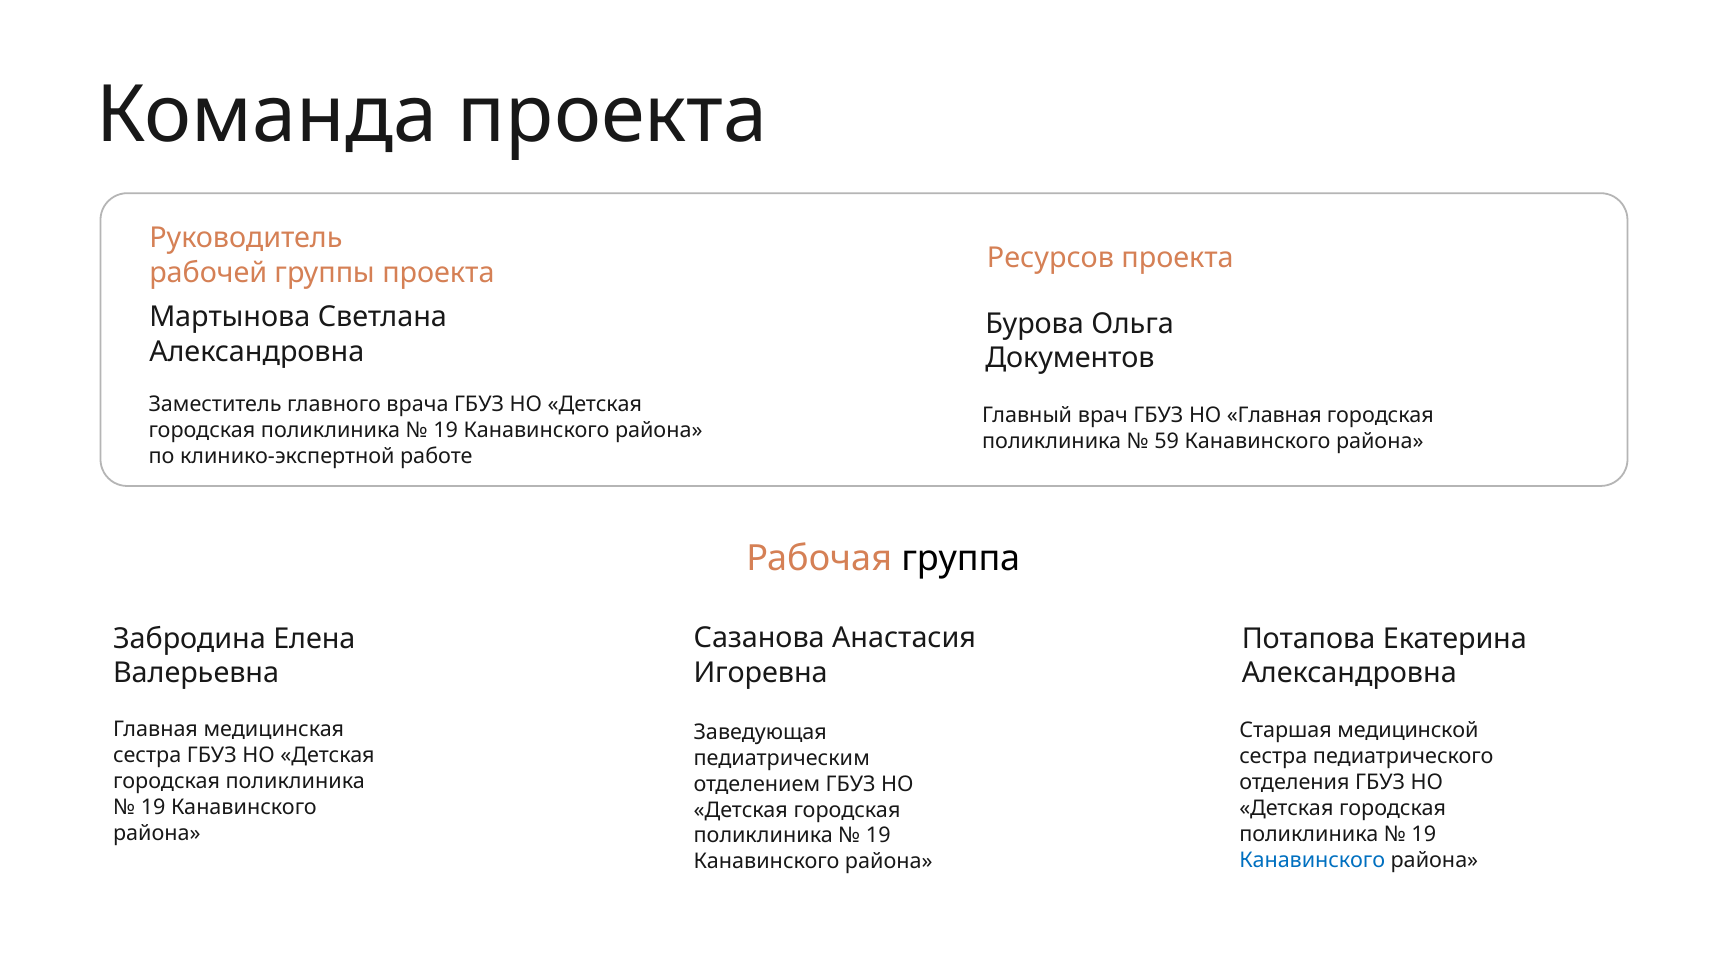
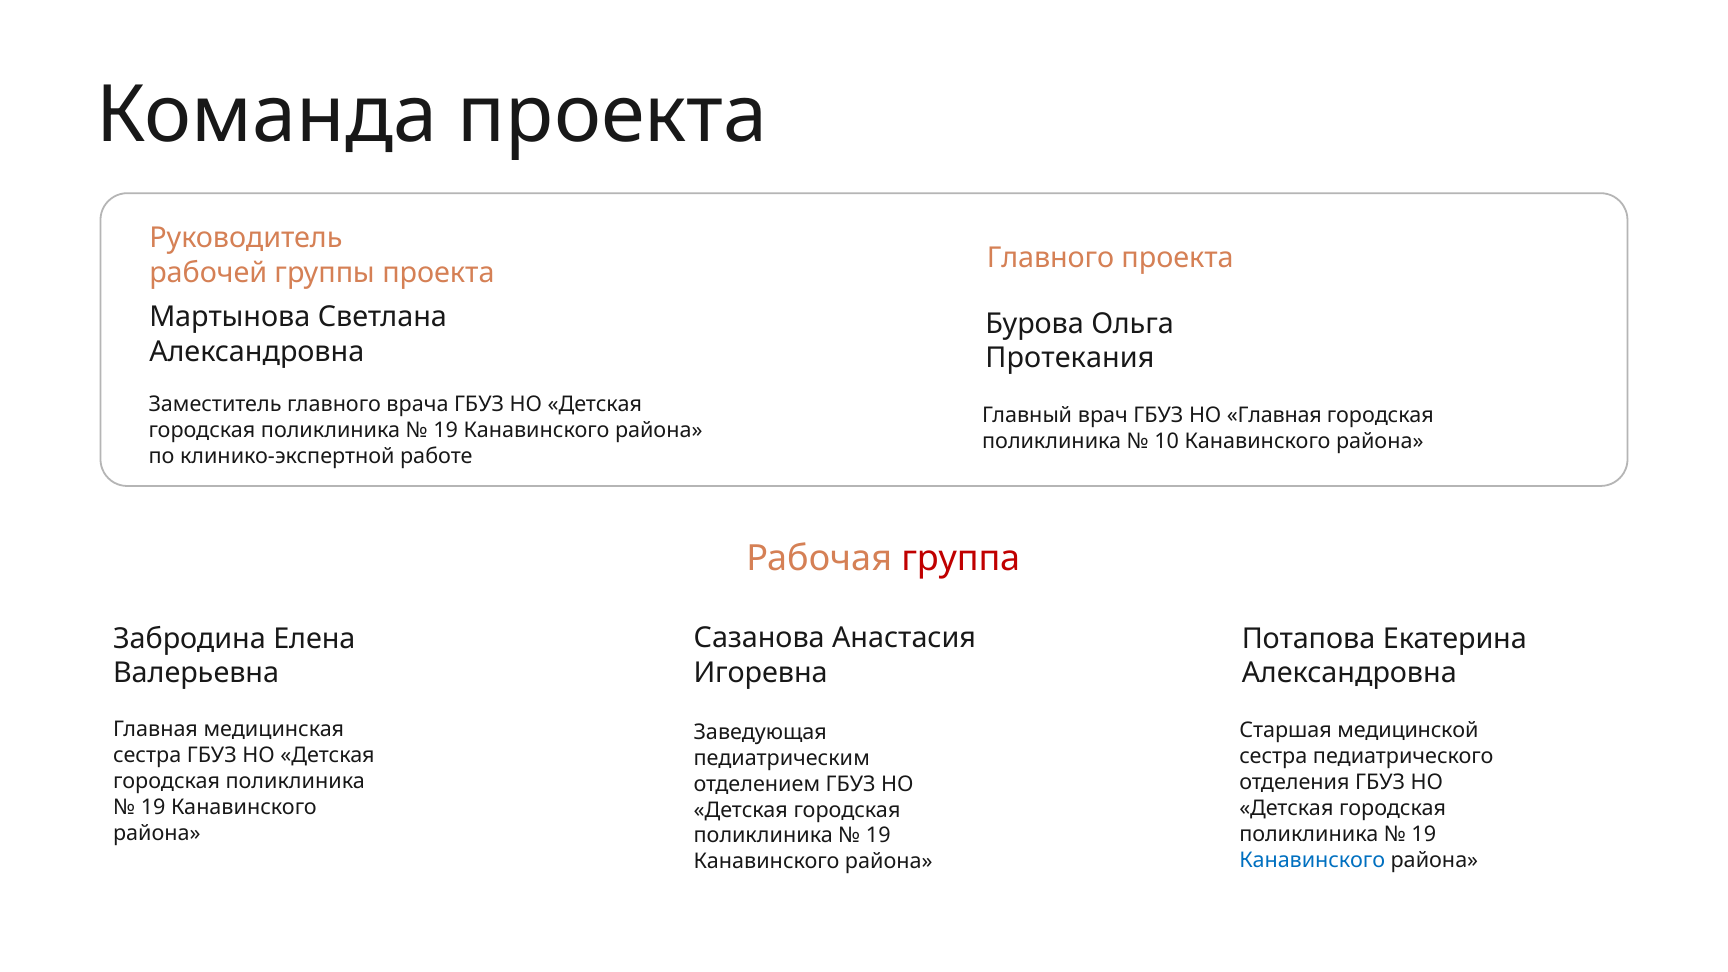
Ресурсов: Ресурсов -> Главного (1051, 258)
Документов: Документов -> Протекания (1070, 358)
59: 59 -> 10 (1167, 442)
группа colour: black -> red (961, 558)
